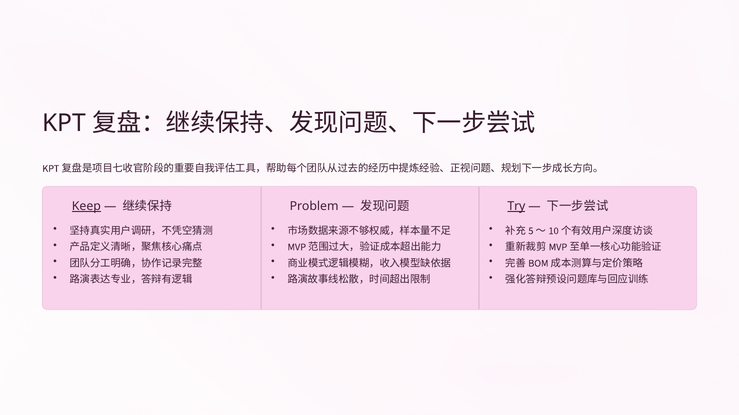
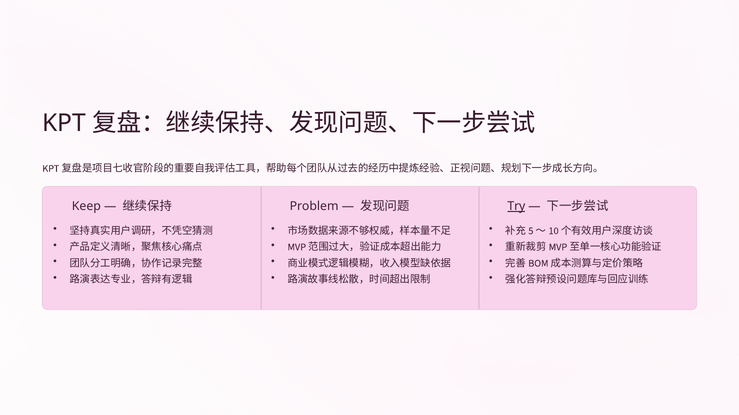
Keep underline: present -> none (86, 206)
